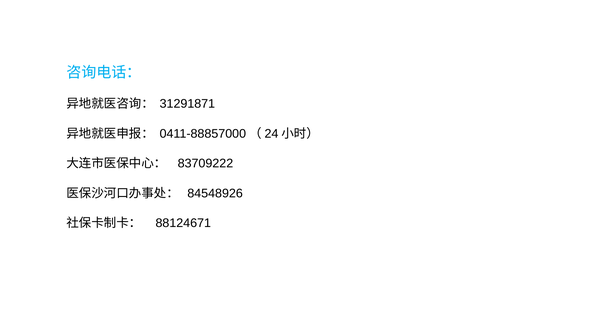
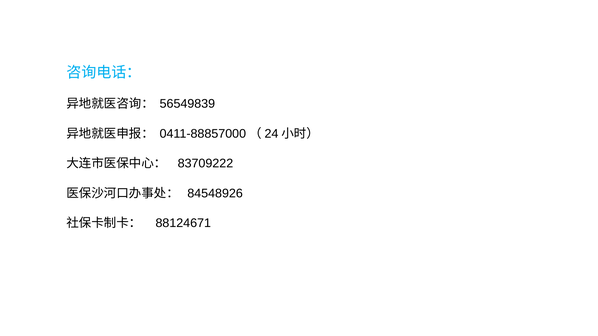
31291871: 31291871 -> 56549839 (187, 104)
